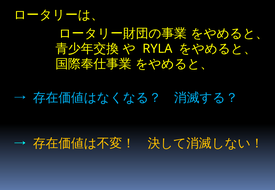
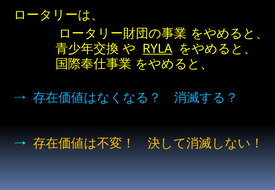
RYLA underline: none -> present (157, 49)
